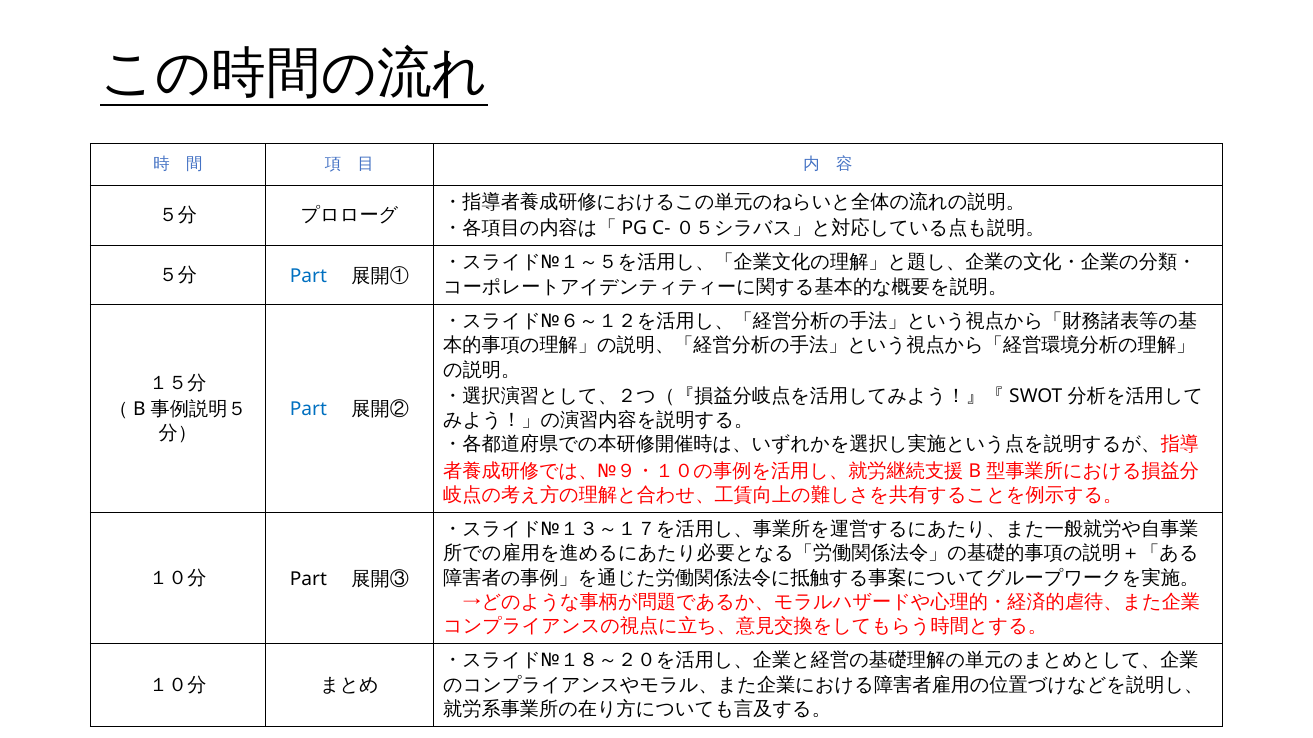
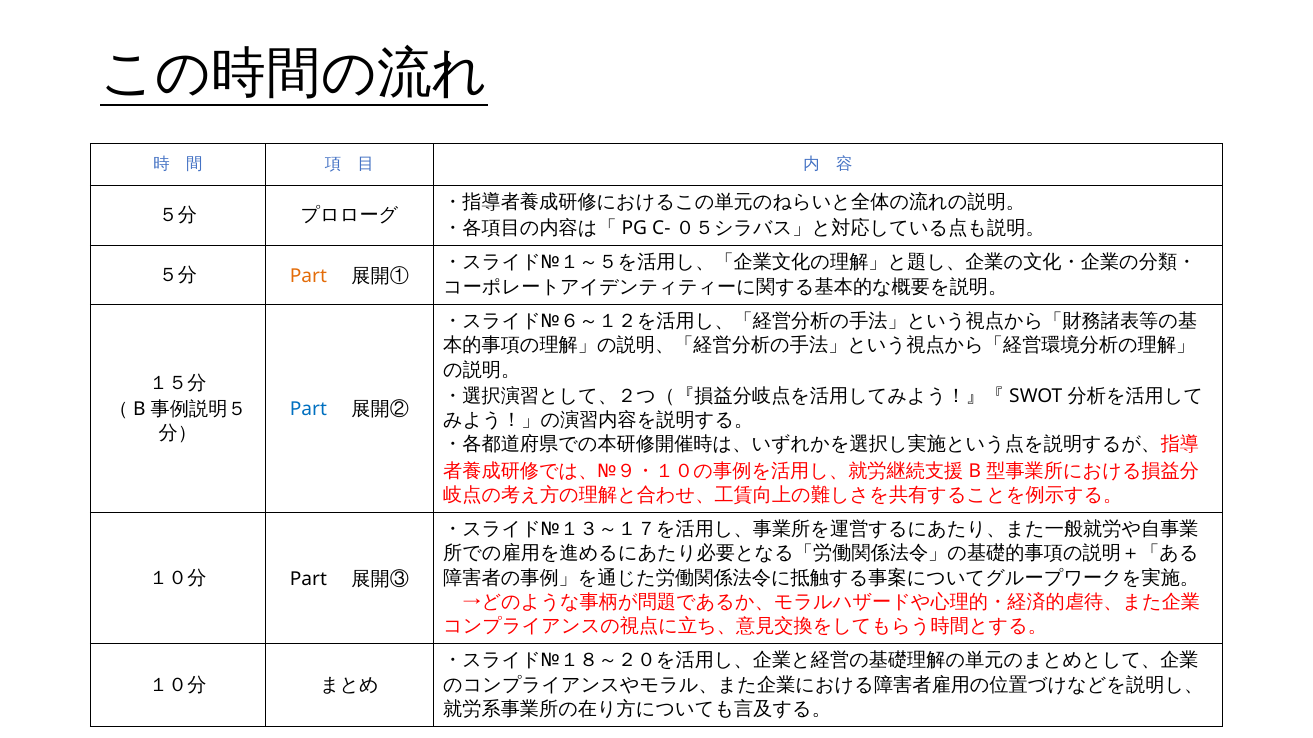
Part colour: blue -> orange (308, 276)
